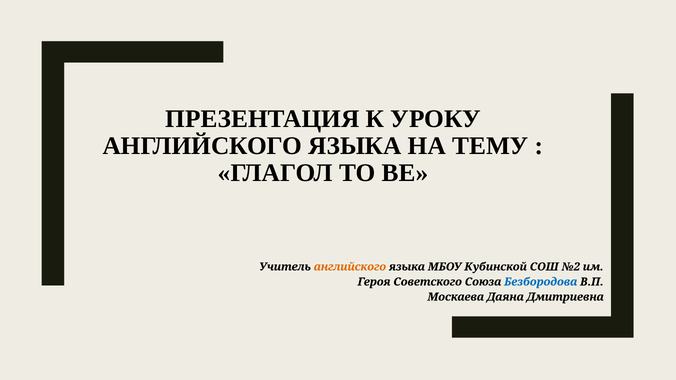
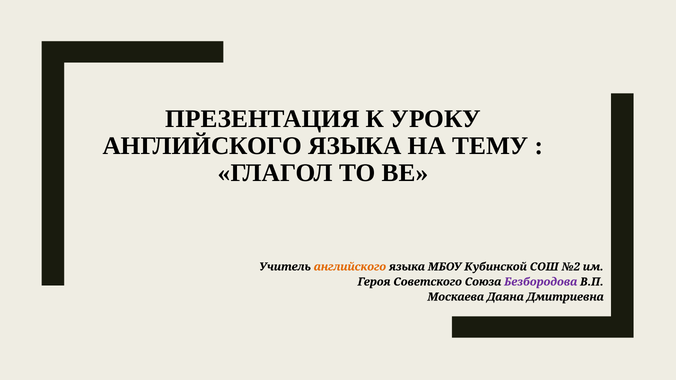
Безбородова colour: blue -> purple (541, 282)
